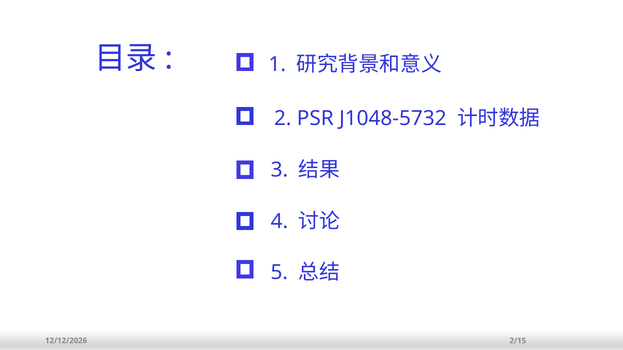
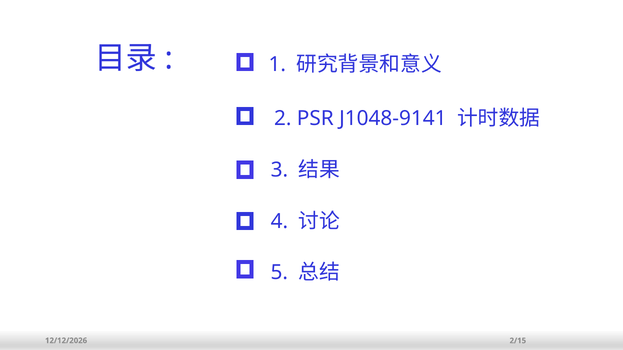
J1048-5732: J1048-5732 -> J1048-9141 (393, 119)
